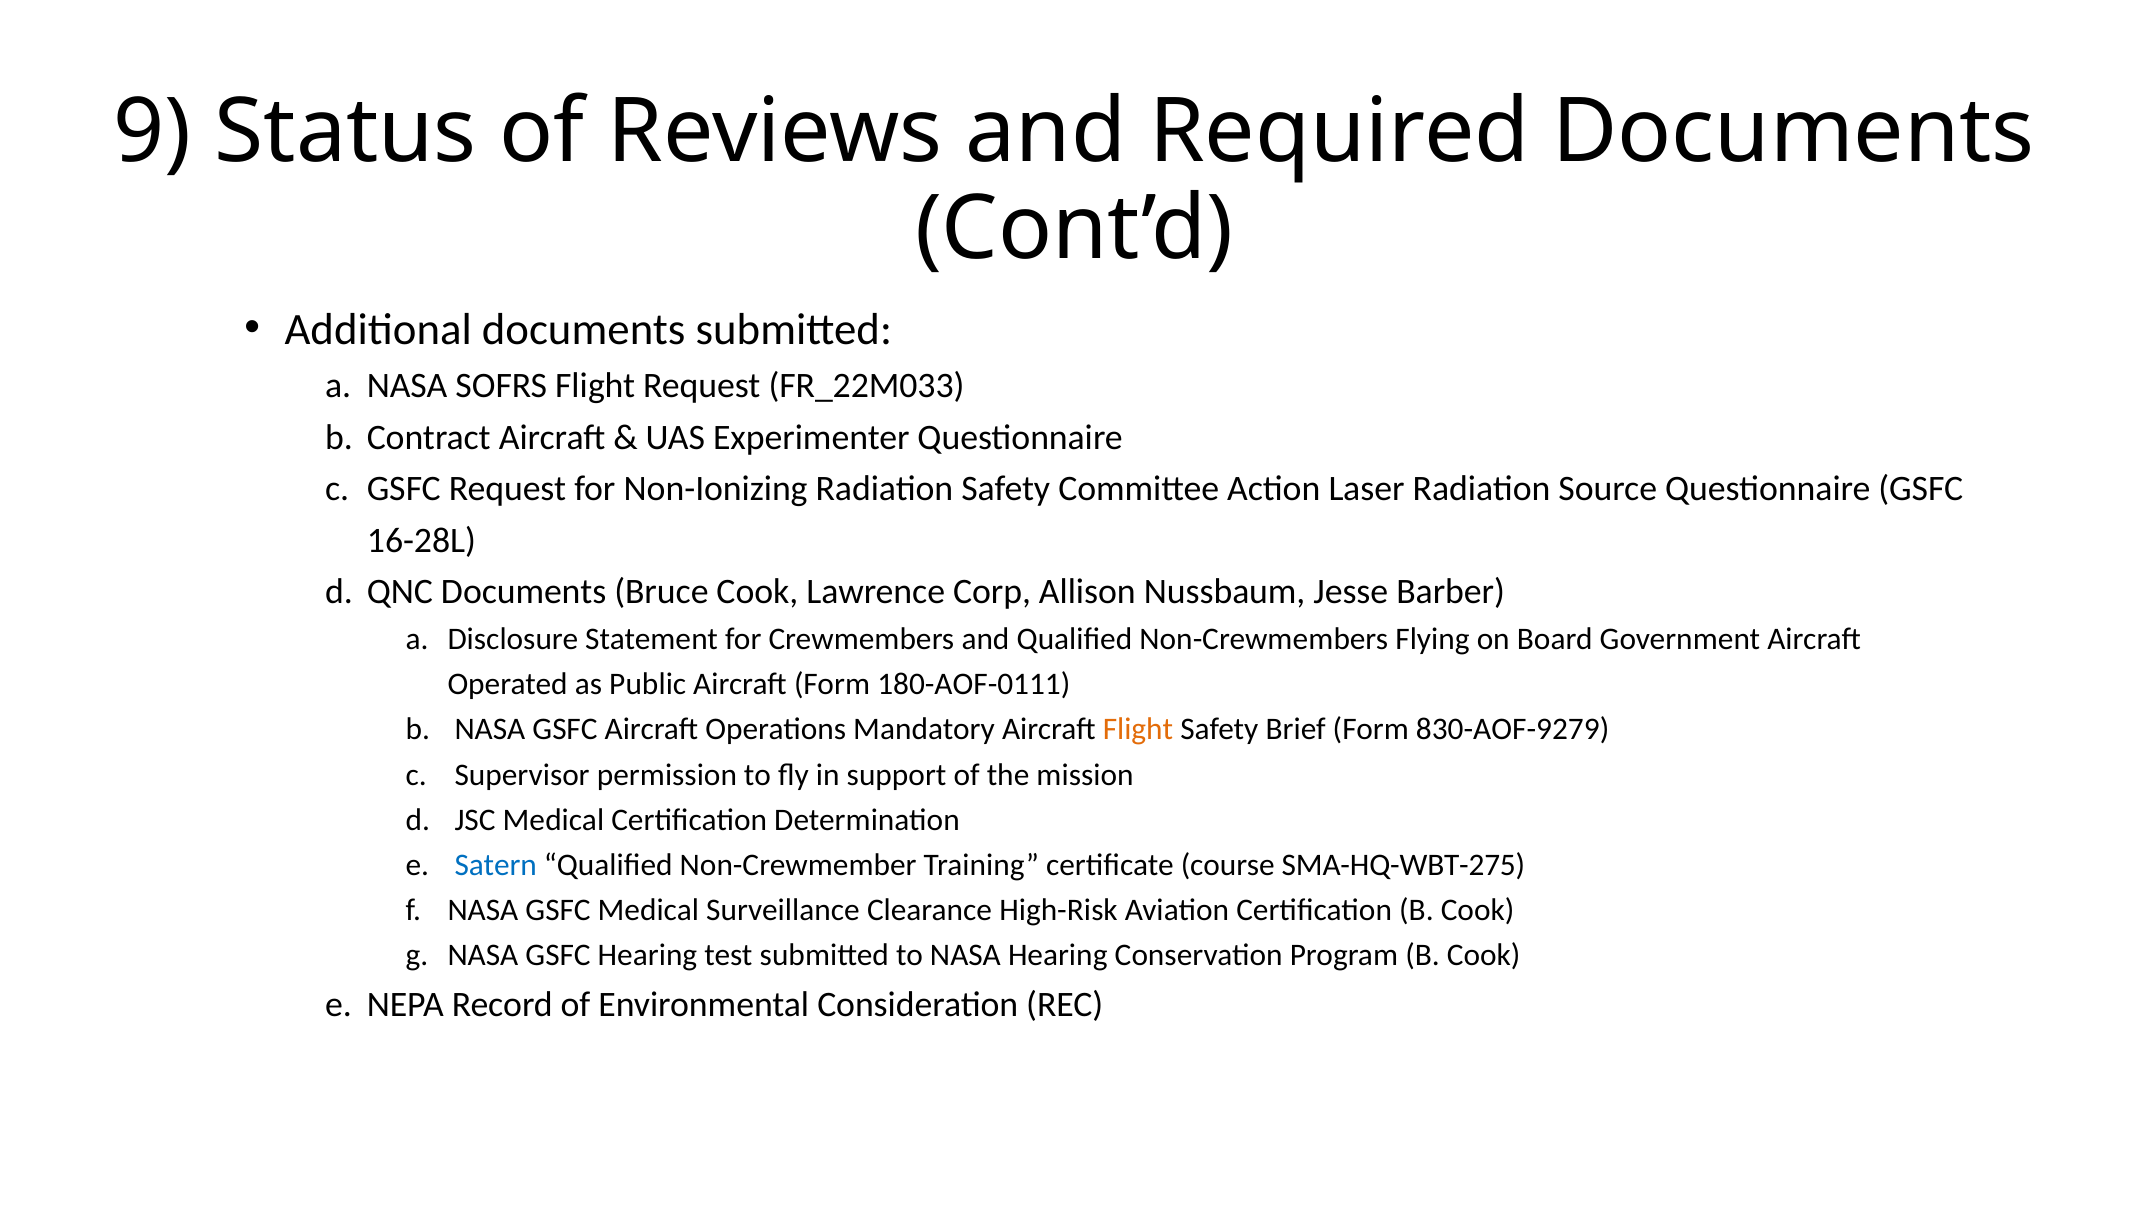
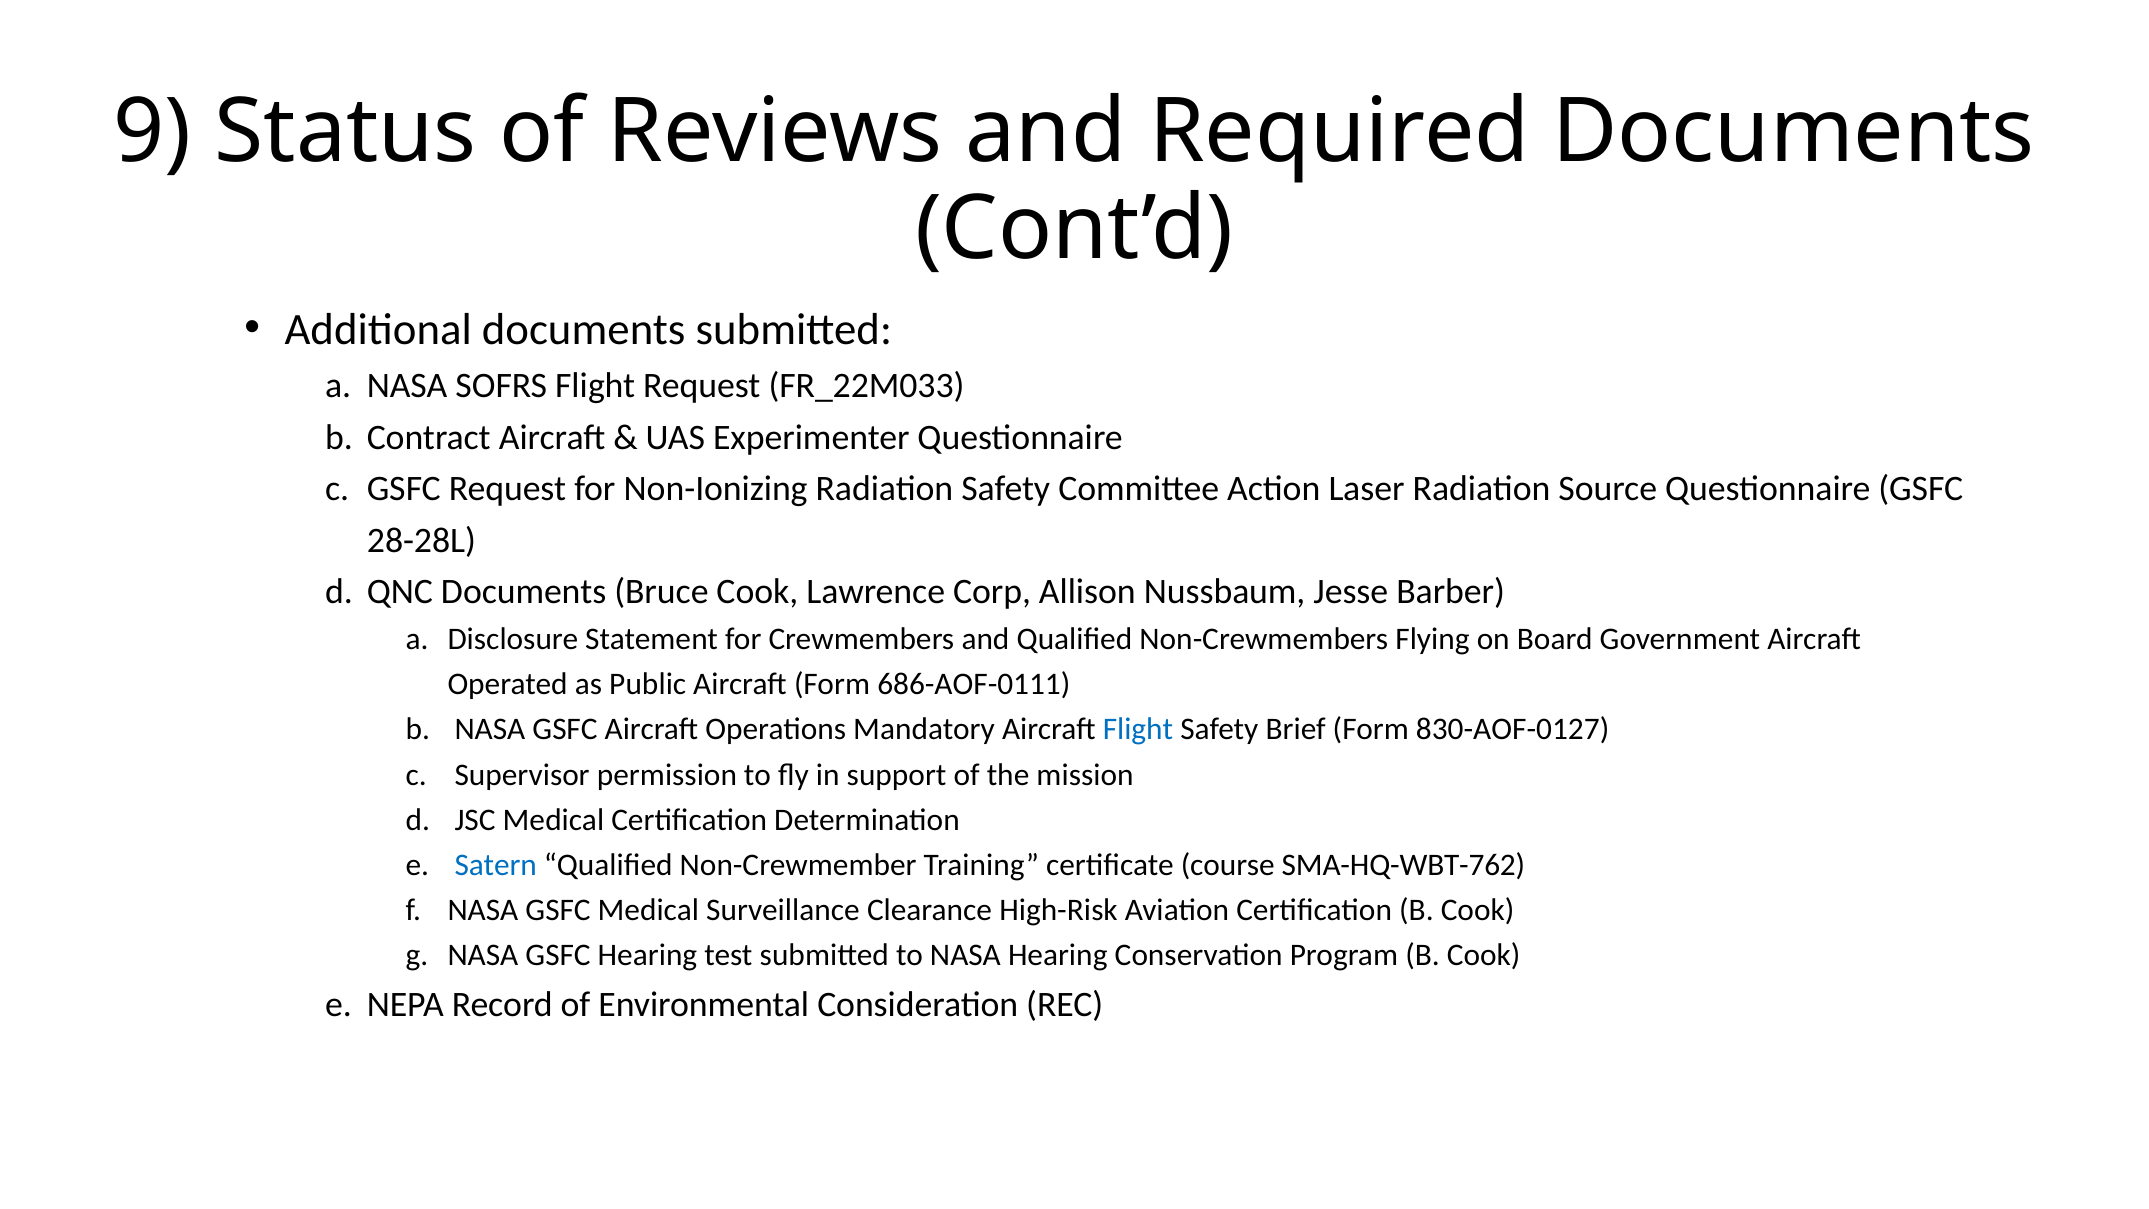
16-28L: 16-28L -> 28-28L (421, 540)
180-AOF-0111: 180-AOF-0111 -> 686-AOF-0111 (974, 684)
Flight colour: orange -> blue (1138, 729)
830-AOF-9279: 830-AOF-9279 -> 830-AOF-0127 (1513, 729)
SMA-HQ-WBT-275: SMA-HQ-WBT-275 -> SMA-HQ-WBT-762 (1403, 865)
